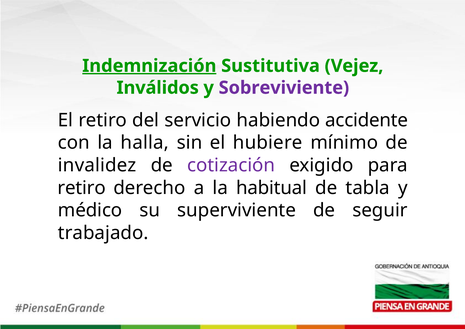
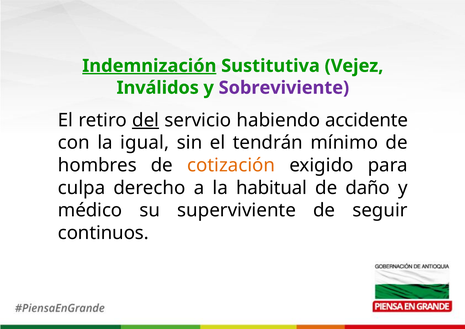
del underline: none -> present (146, 120)
halla: halla -> igual (145, 143)
hubiere: hubiere -> tendrán (268, 143)
invalidez: invalidez -> hombres (97, 165)
cotización colour: purple -> orange (231, 165)
retiro: retiro -> culpa (82, 188)
tabla: tabla -> daño (368, 188)
trabajado: trabajado -> continuos (103, 233)
